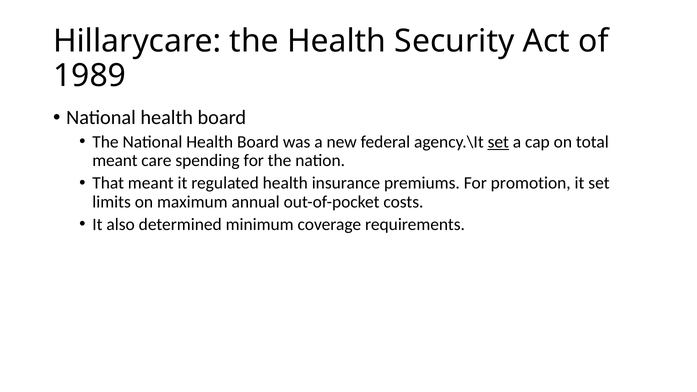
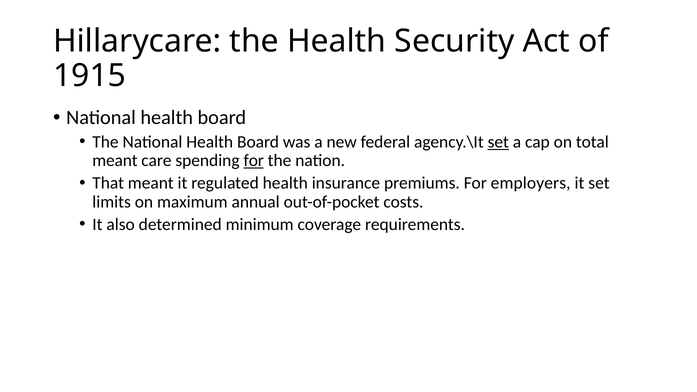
1989: 1989 -> 1915 (90, 76)
for underline: none -> present (254, 161)
promotion: promotion -> employers (531, 183)
